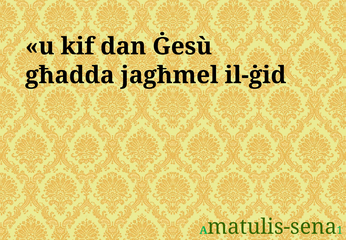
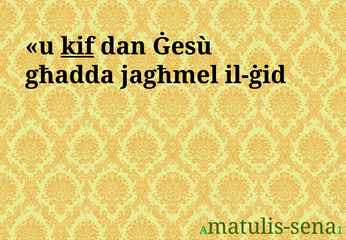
kif underline: none -> present (77, 46)
